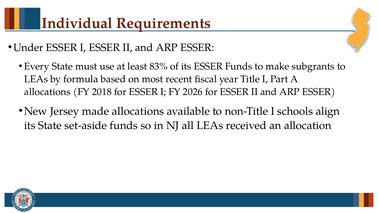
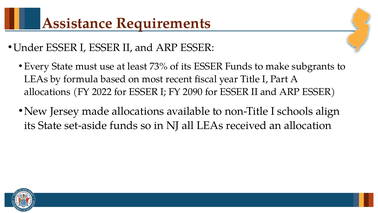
Individual: Individual -> Assistance (77, 23)
83%: 83% -> 73% (159, 66)
2018: 2018 -> 2022 (102, 92)
2026: 2026 -> 2090 (193, 92)
